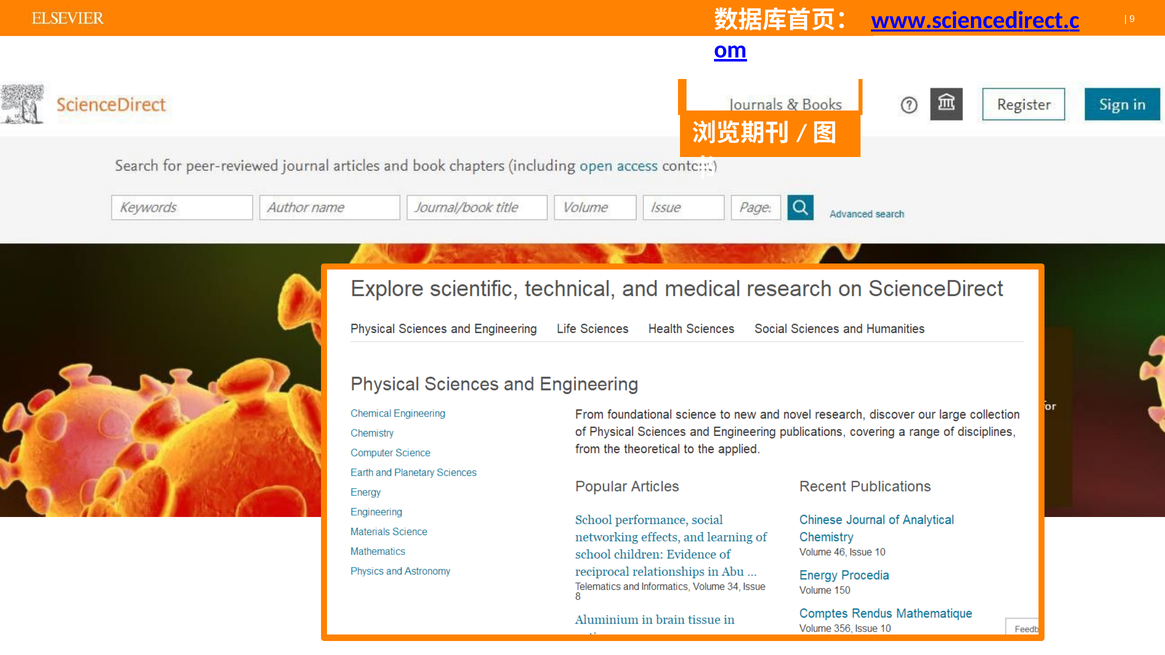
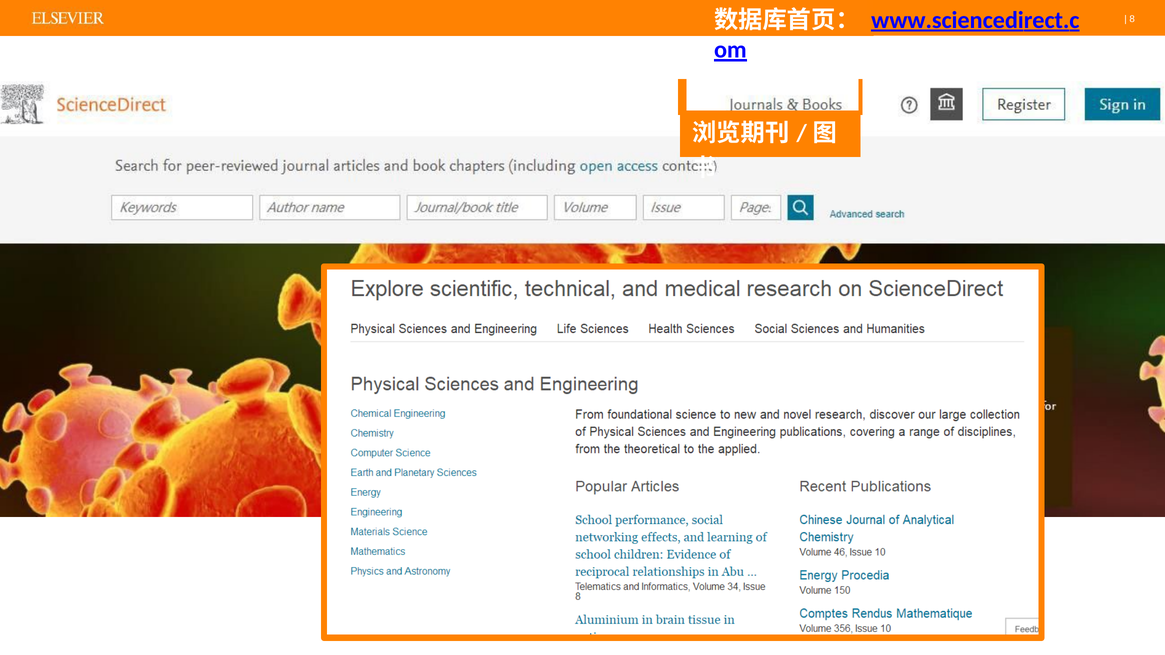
9: 9 -> 8 (1132, 19)
